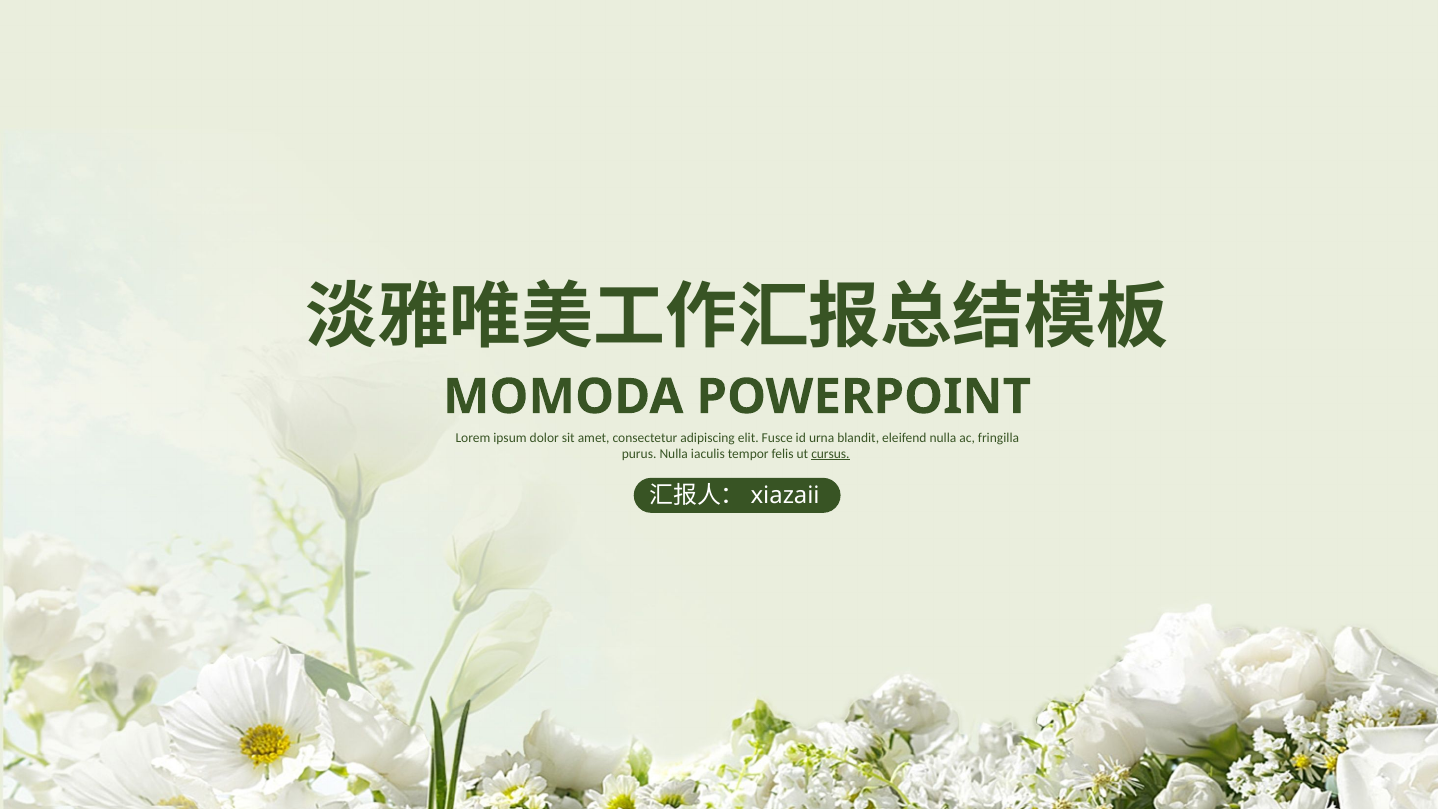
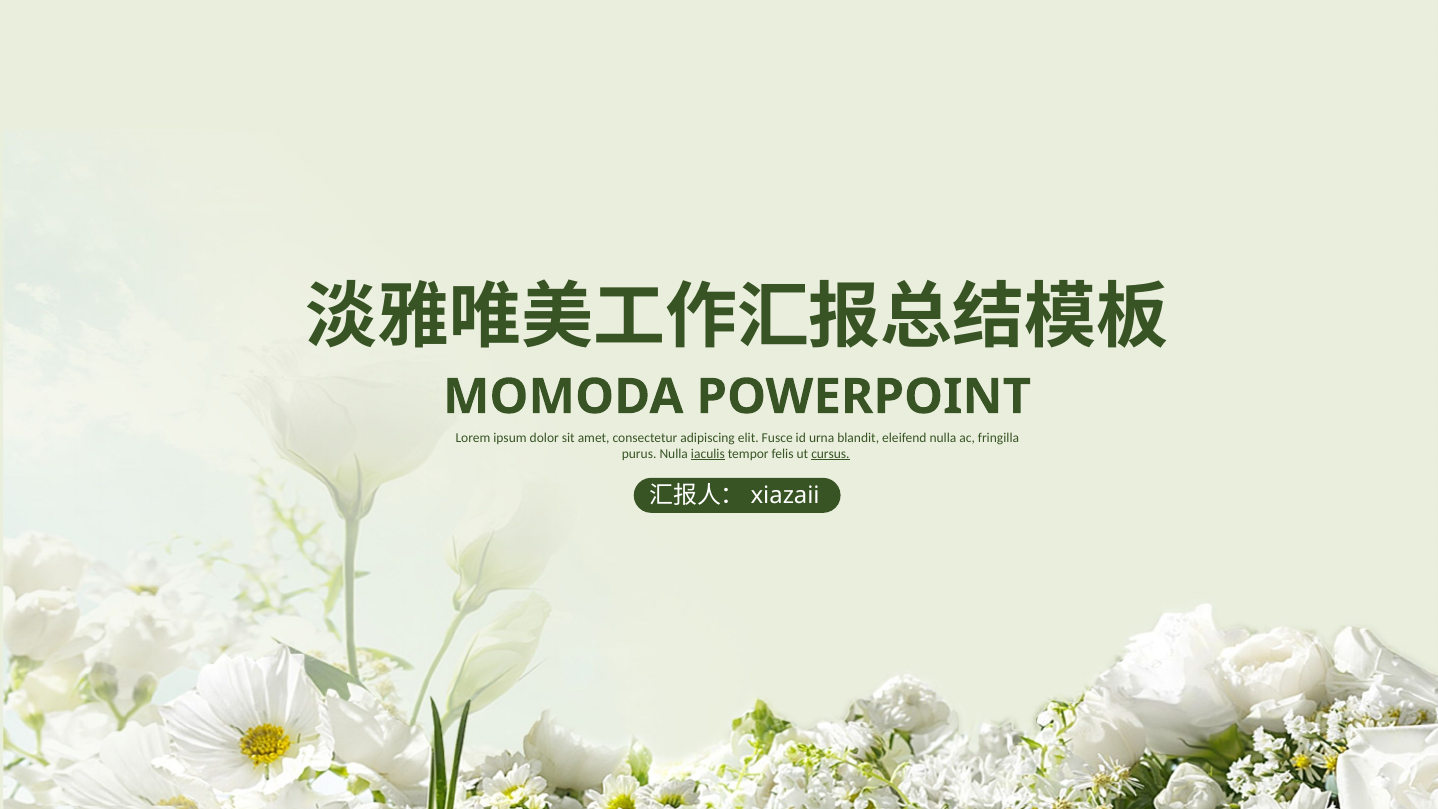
iaculis underline: none -> present (708, 454)
